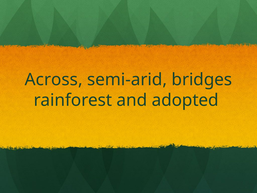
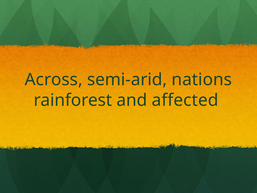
bridges: bridges -> nations (202, 80)
adopted: adopted -> affected (185, 100)
